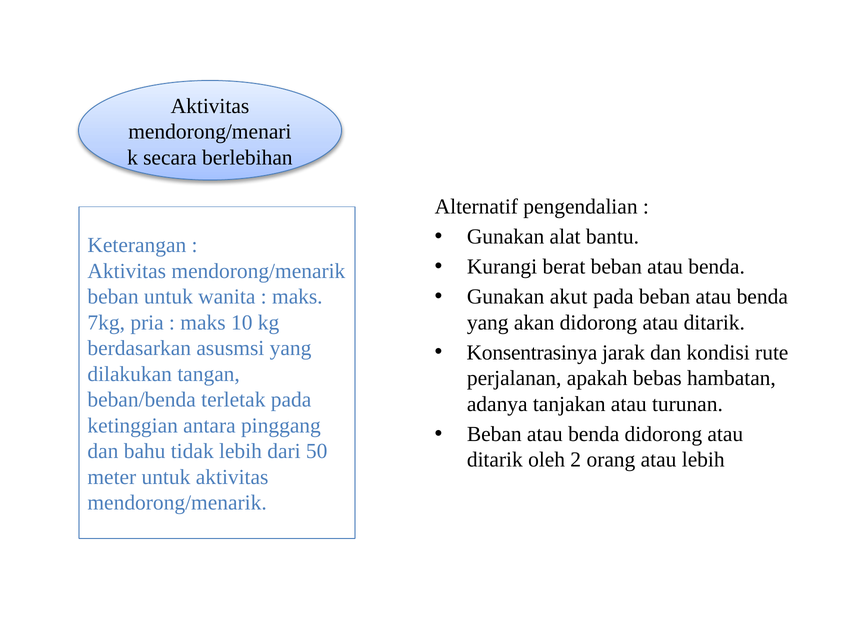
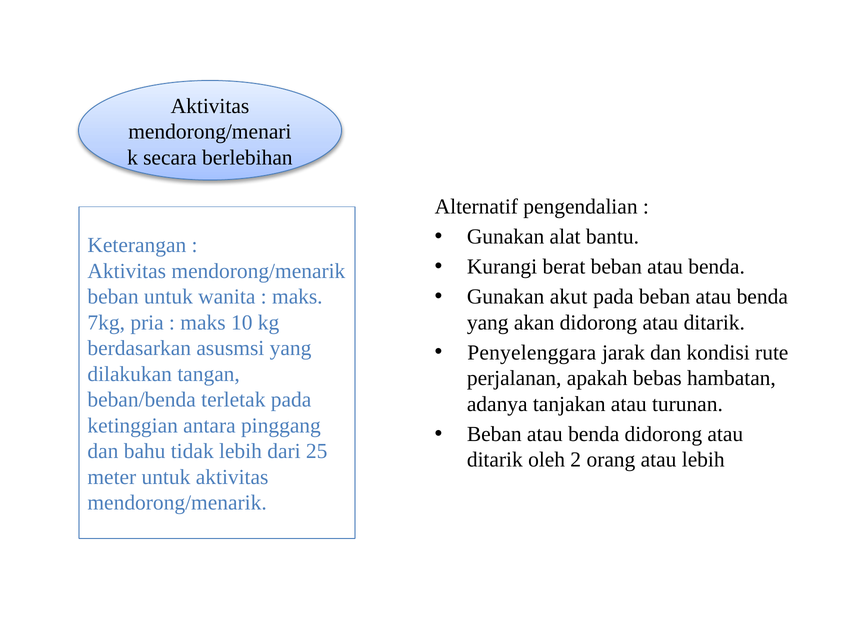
Konsentrasinya: Konsentrasinya -> Penyelenggara (532, 353)
50: 50 -> 25 (317, 451)
